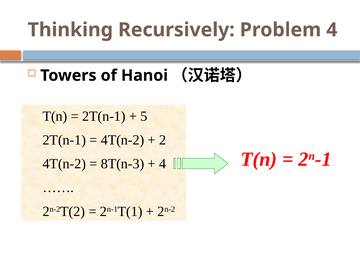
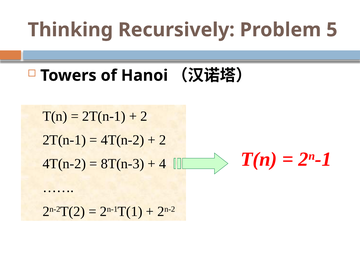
Problem 4: 4 -> 5 (332, 30)
5: 5 -> 2 (144, 116)
